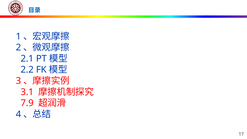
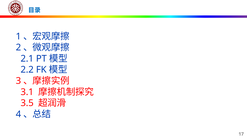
7.9: 7.9 -> 3.5 (27, 103)
